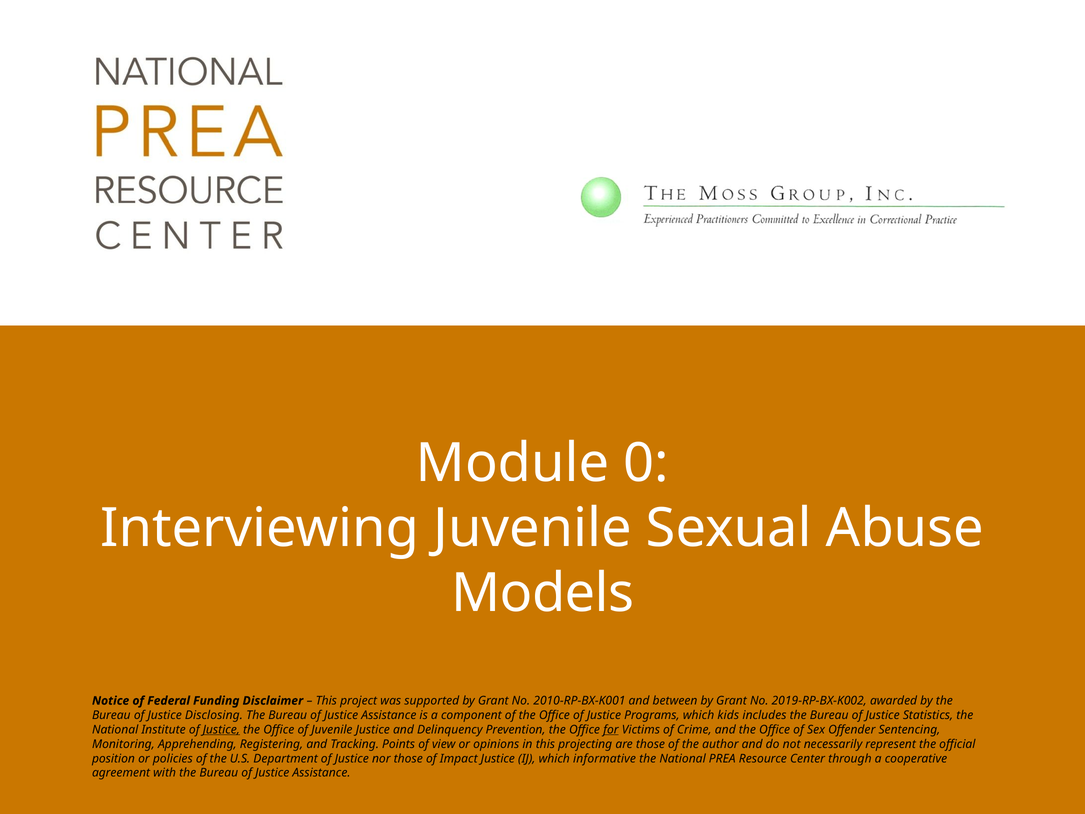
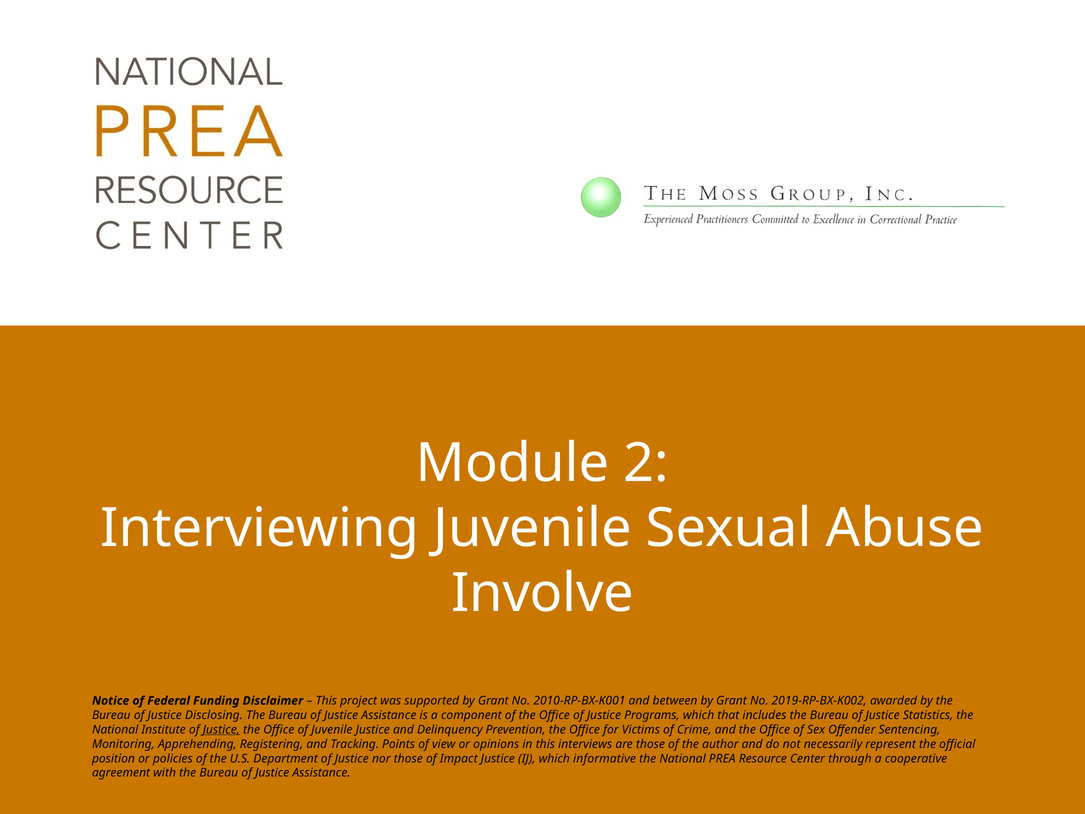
0: 0 -> 2 (646, 463)
Models: Models -> Involve (543, 593)
kids: kids -> that (728, 715)
for underline: present -> none (611, 729)
projecting: projecting -> interviews (585, 744)
